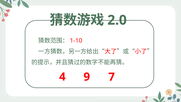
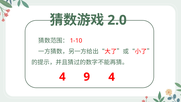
4 7: 7 -> 4 (112, 77)
